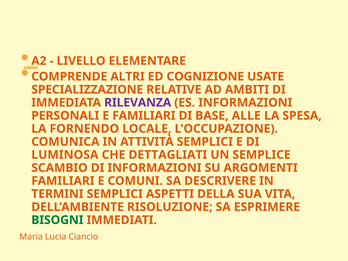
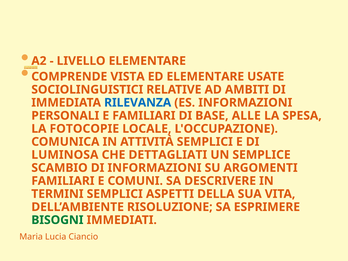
ALTRI: ALTRI -> VISTA (128, 77)
ED COGNIZIONE: COGNIZIONE -> ELEMENTARE (205, 77)
SPECIALIZZAZIONE: SPECIALIZZAZIONE -> SOCIOLINGUISTICI (87, 90)
RILEVANZA colour: purple -> blue (138, 103)
FORNENDO: FORNENDO -> FOTOCOPIE (84, 129)
